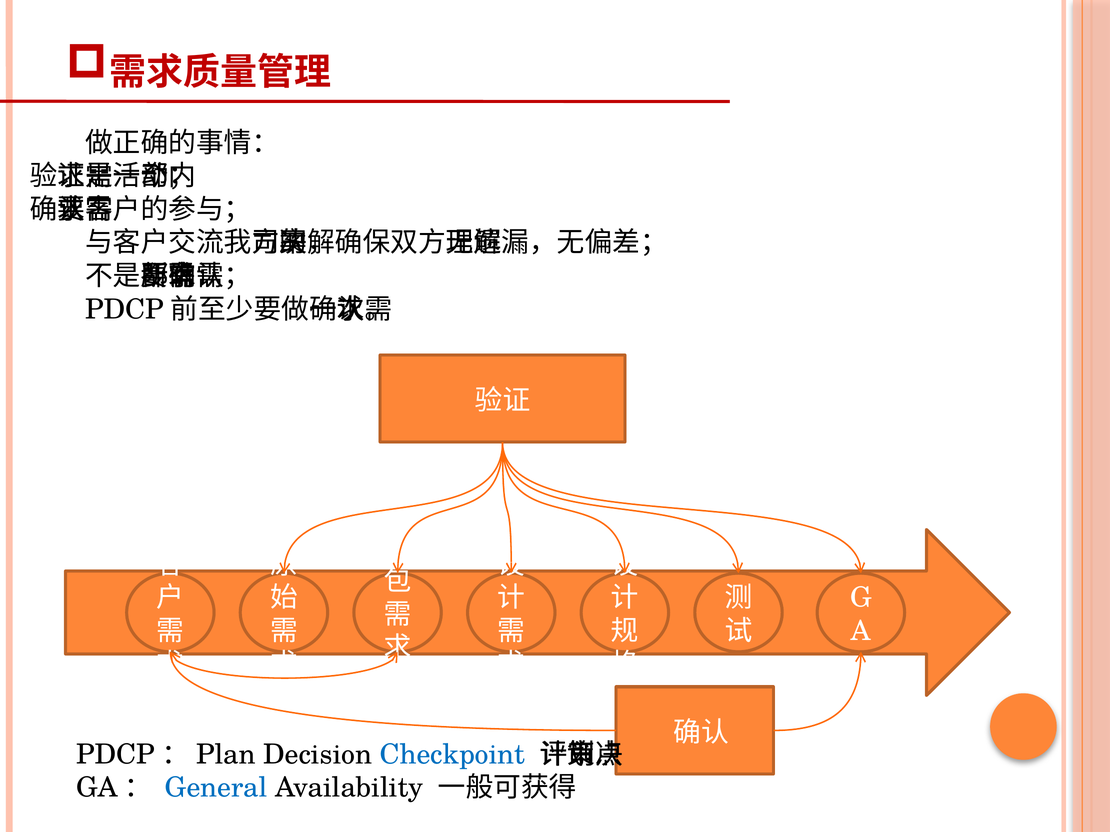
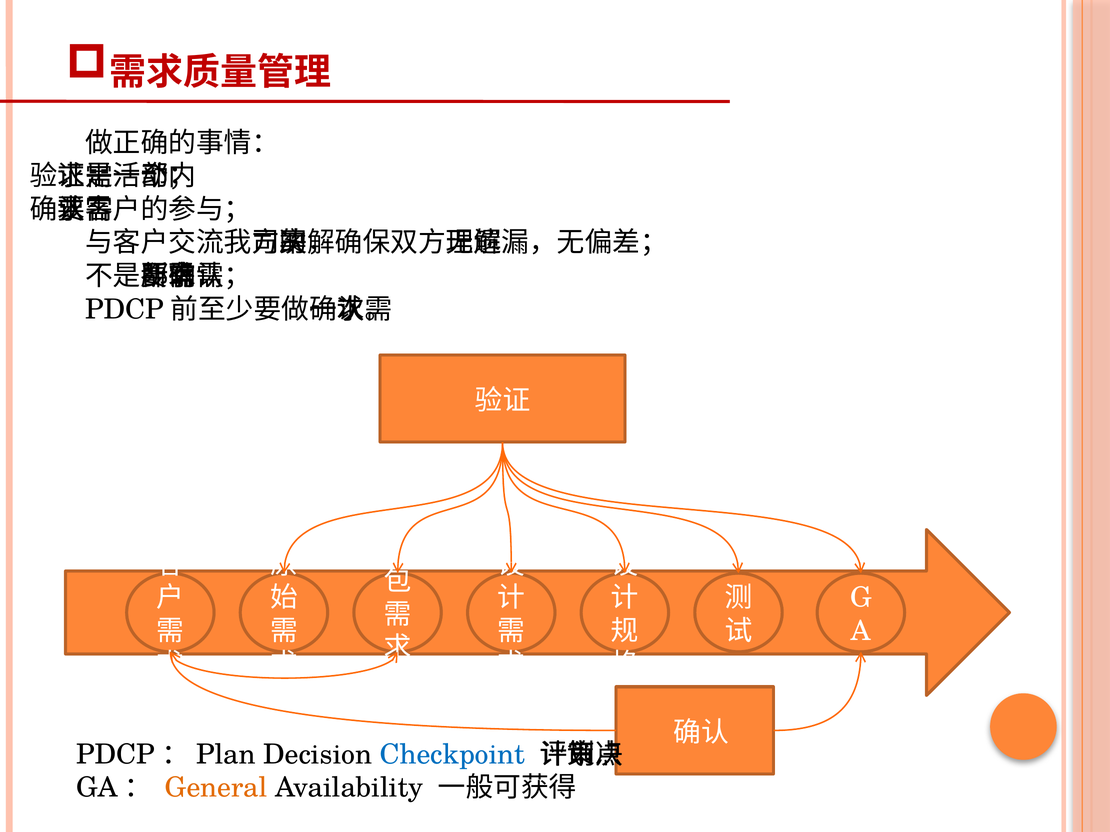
General colour: blue -> orange (216, 788)
